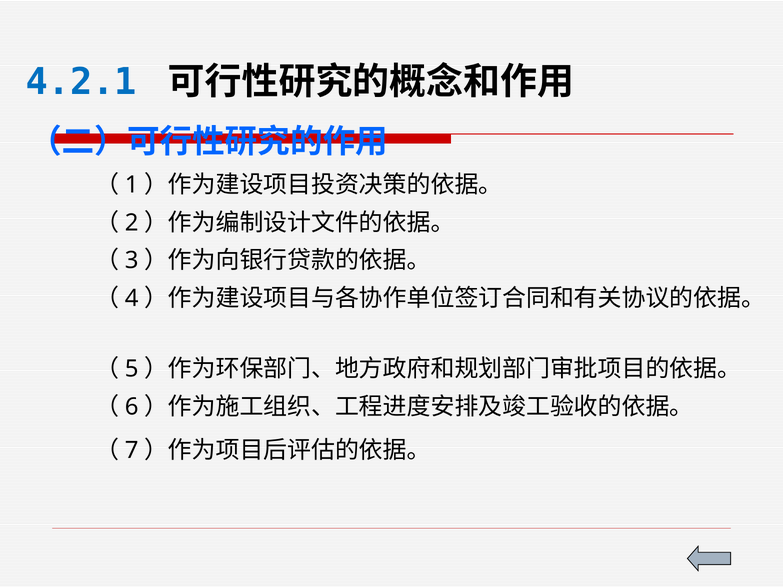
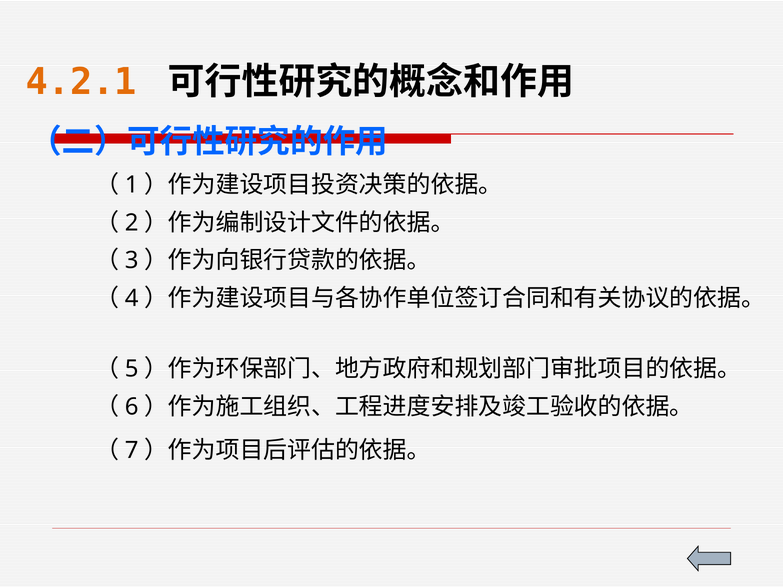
4.2.1 colour: blue -> orange (81, 82)
